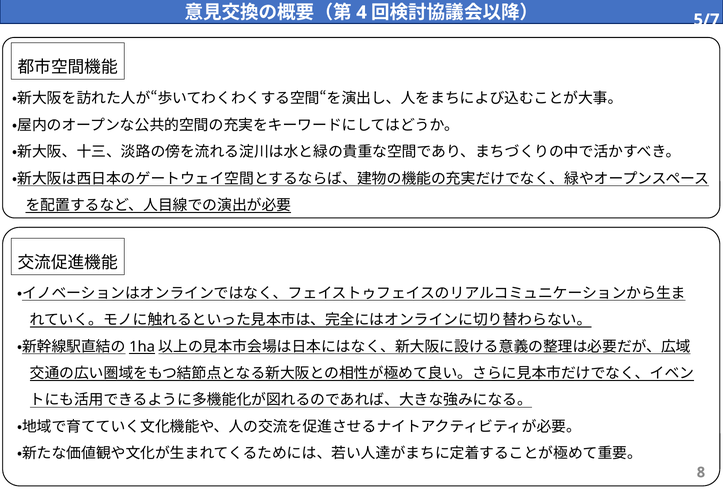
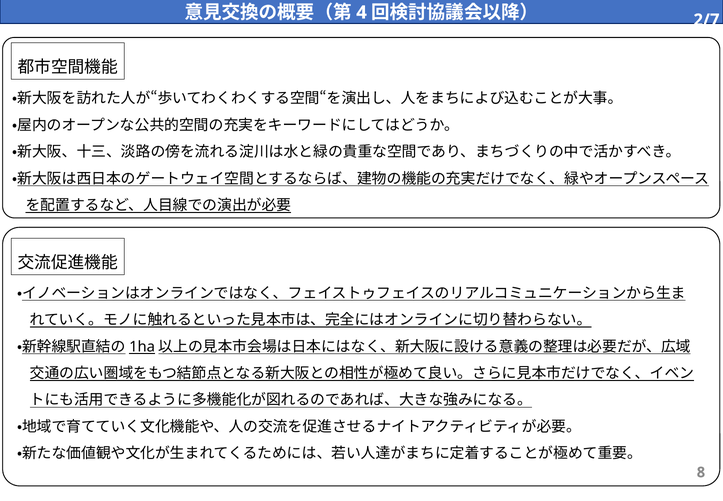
5/7: 5/7 -> 2/7 (706, 20)
